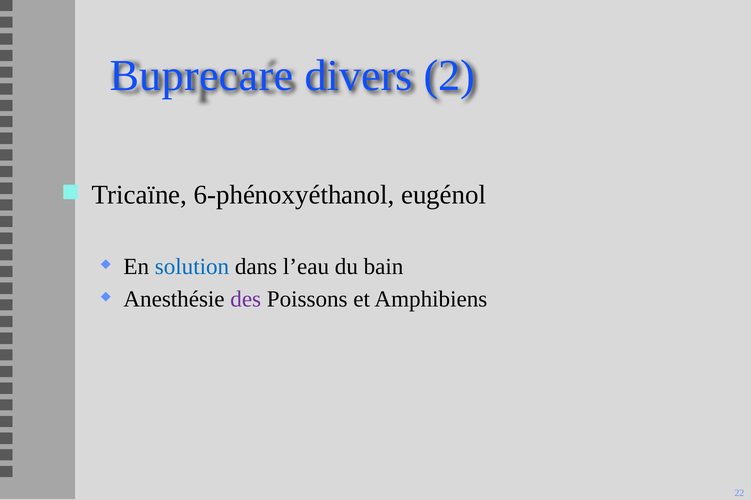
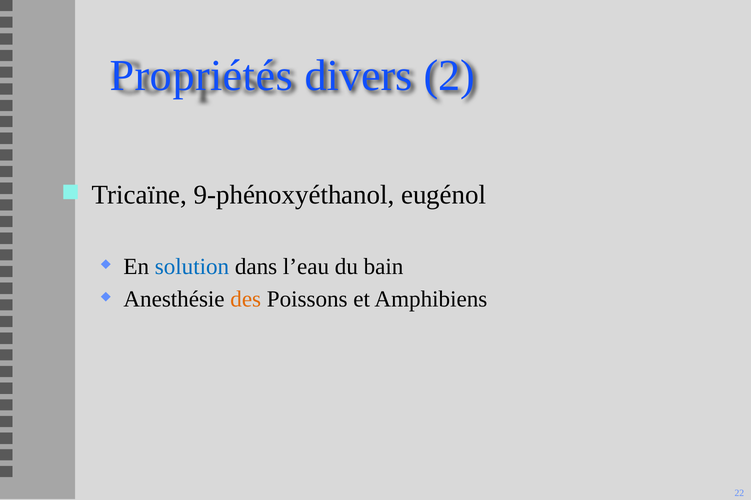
Buprecare: Buprecare -> Propriétés (201, 76)
6-phénoxyéthanol: 6-phénoxyéthanol -> 9-phénoxyéthanol (294, 195)
des colour: purple -> orange (246, 299)
